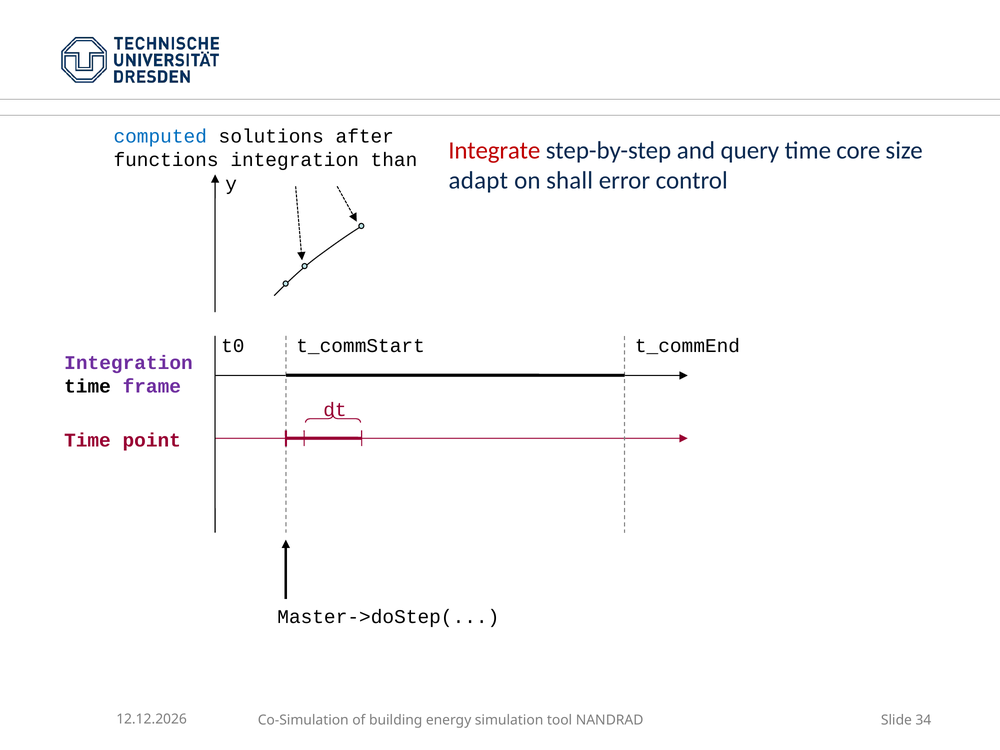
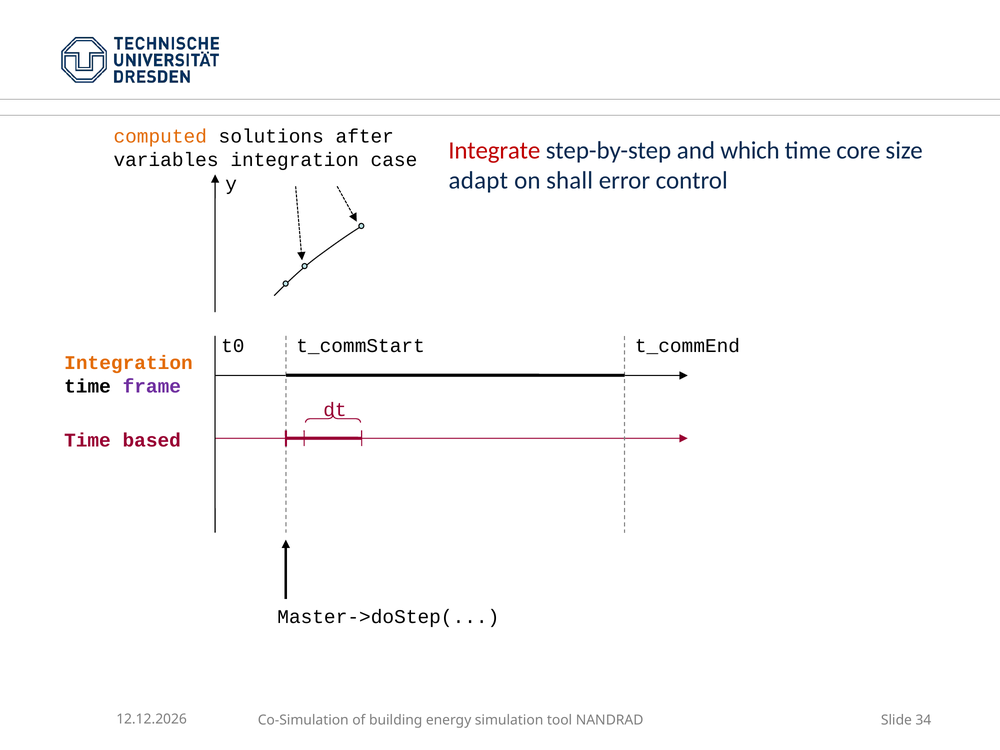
computed colour: blue -> orange (160, 137)
query: query -> which (750, 150)
functions: functions -> variables (166, 160)
than: than -> case (394, 160)
Integration colour: purple -> orange (128, 363)
point: point -> based (152, 440)
